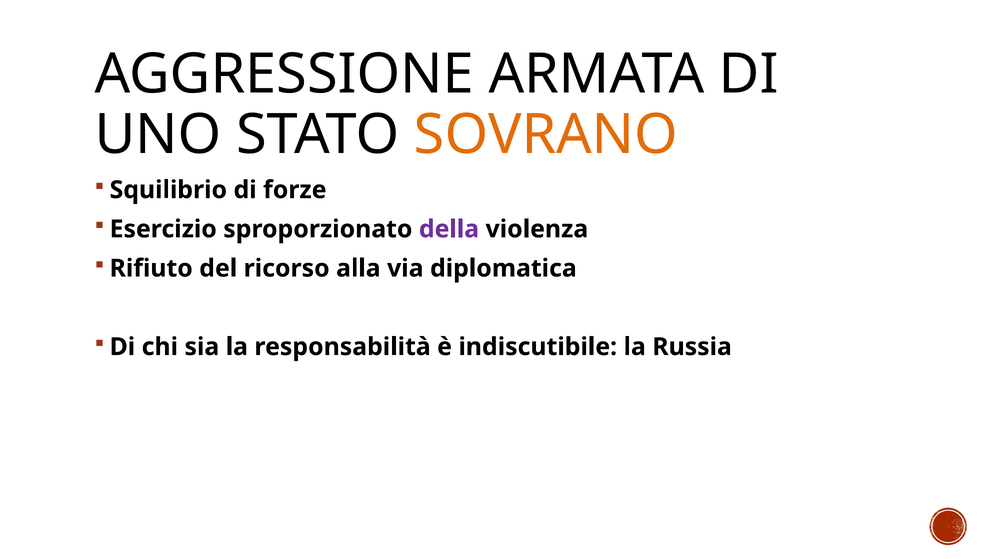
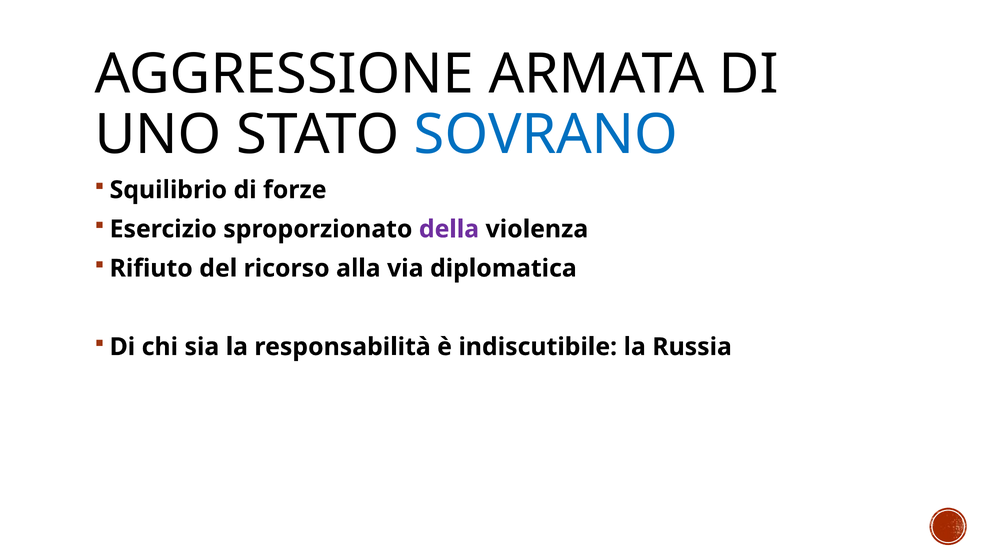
SOVRANO colour: orange -> blue (546, 135)
